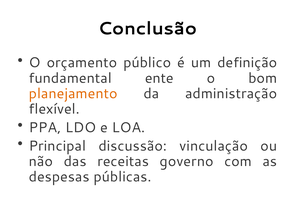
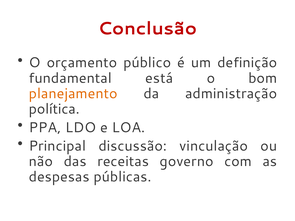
Conclusão colour: black -> red (147, 29)
ente: ente -> está (159, 78)
flexível: flexível -> política (54, 109)
